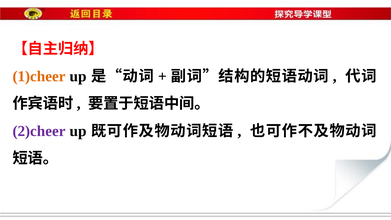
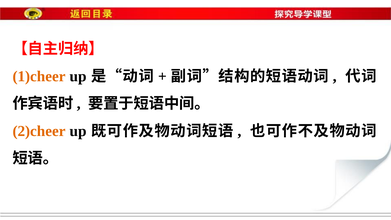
2)cheer colour: purple -> orange (39, 131)
